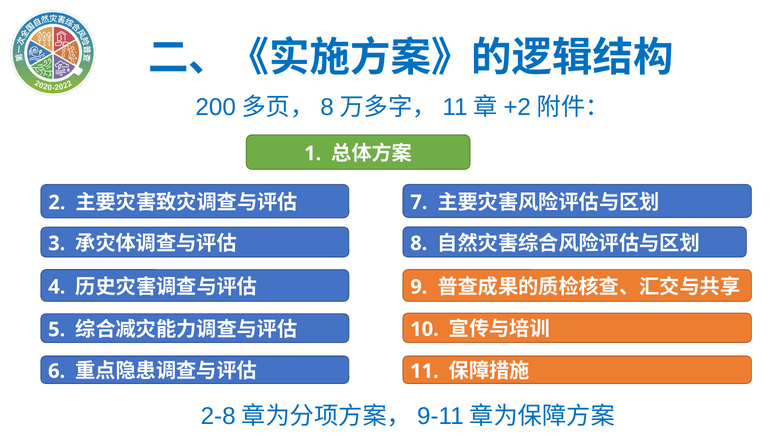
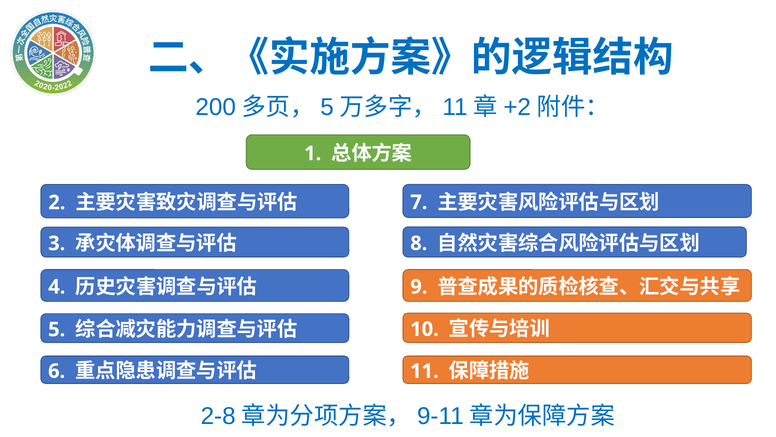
8: 8 -> 5 (327, 107)
